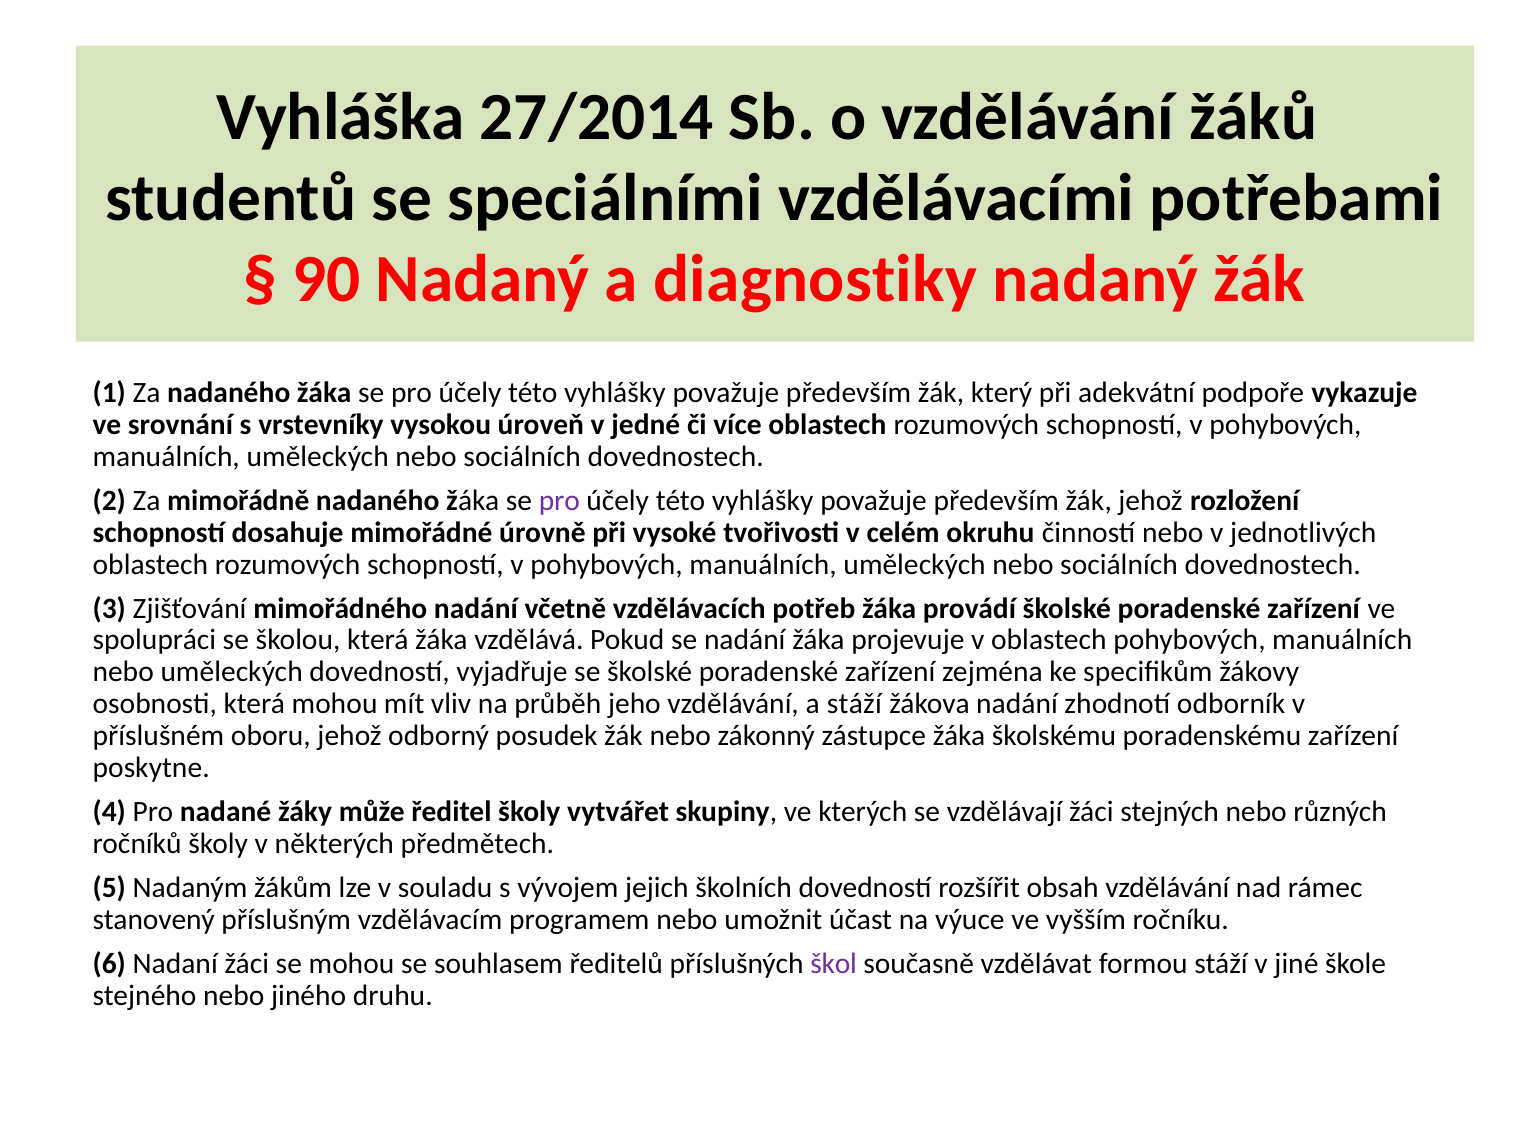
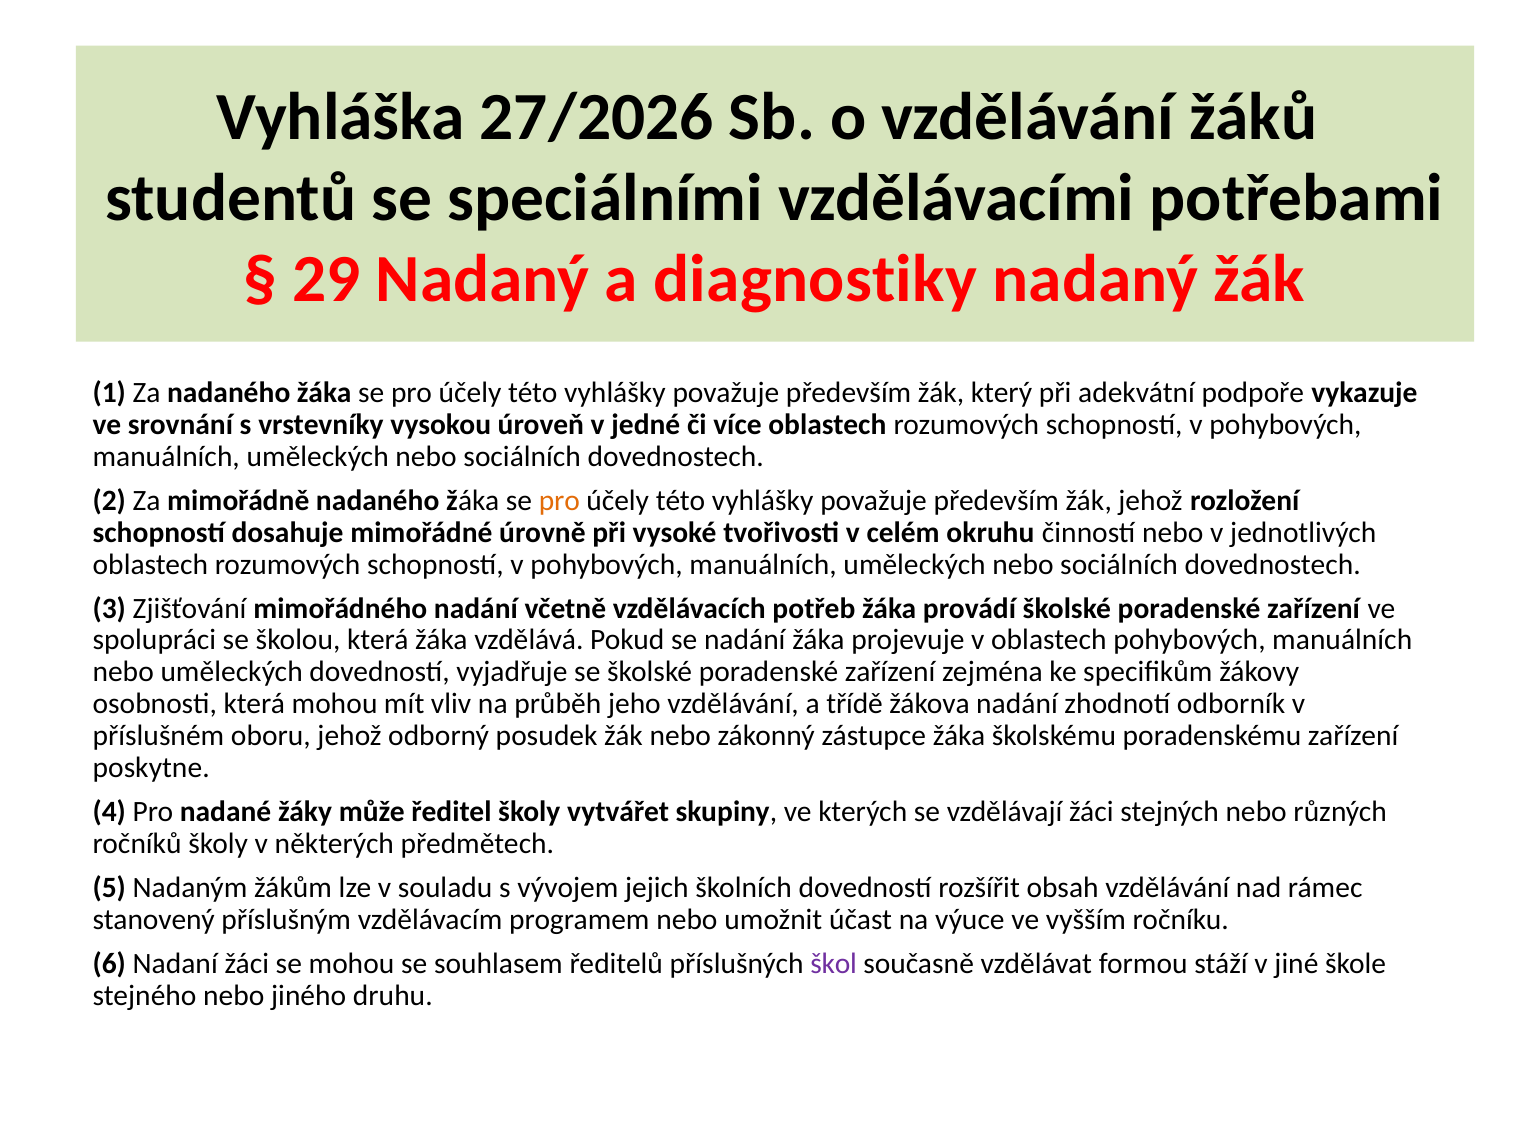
27/2014: 27/2014 -> 27/2026 (597, 117)
90: 90 -> 29 (326, 279)
pro colour: purple -> orange (559, 501)
a stáží: stáží -> třídě (855, 704)
